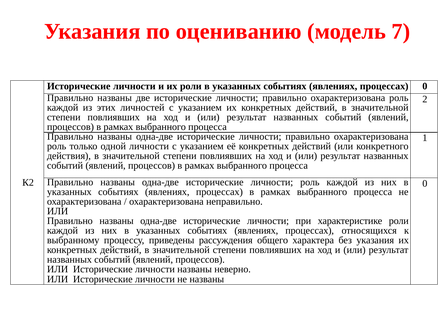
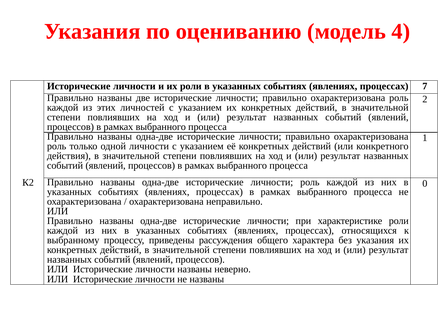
7: 7 -> 4 (401, 32)
процессах 0: 0 -> 7 (425, 86)
